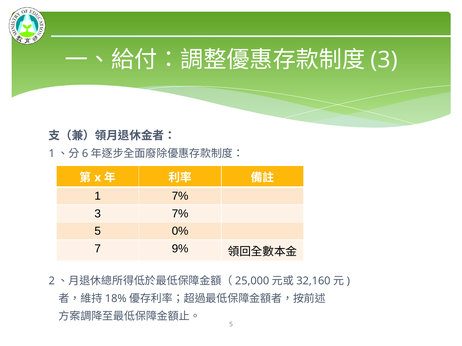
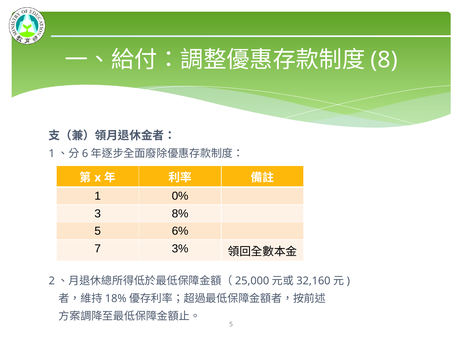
3: 3 -> 8 (384, 60)
1 7%: 7% -> 0% (180, 196)
3 7%: 7% -> 8% (180, 214)
0%: 0% -> 6% (180, 231)
9%: 9% -> 3% (180, 249)
